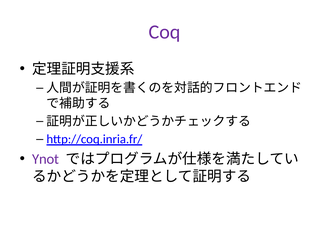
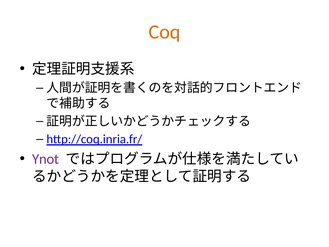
Coq colour: purple -> orange (164, 32)
